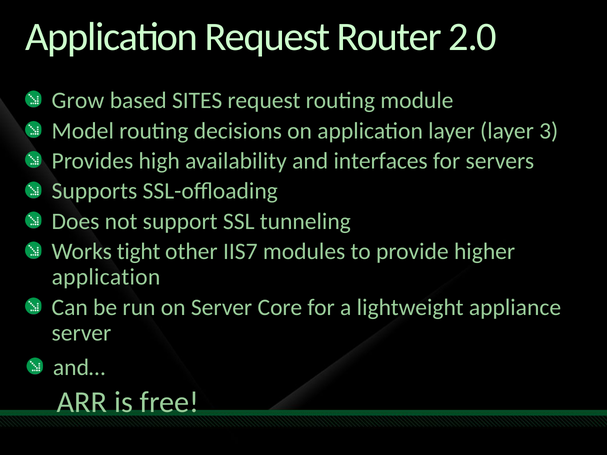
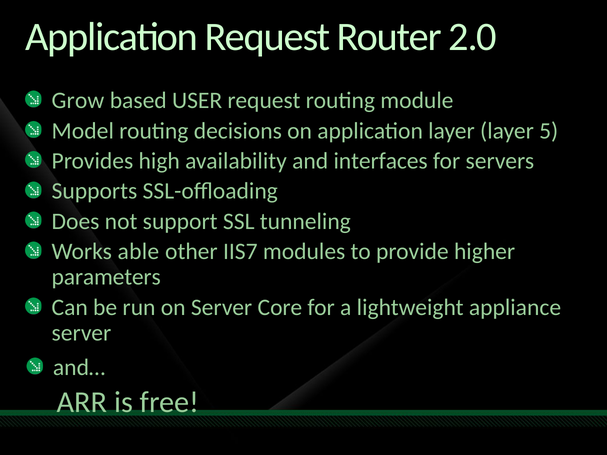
SITES: SITES -> USER (197, 101)
3: 3 -> 5 (549, 131)
tight: tight -> able (138, 252)
application: application -> parameters (106, 277)
